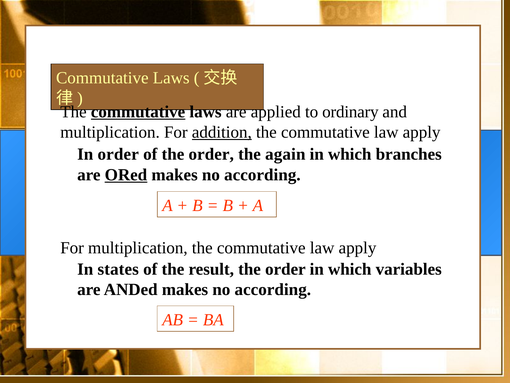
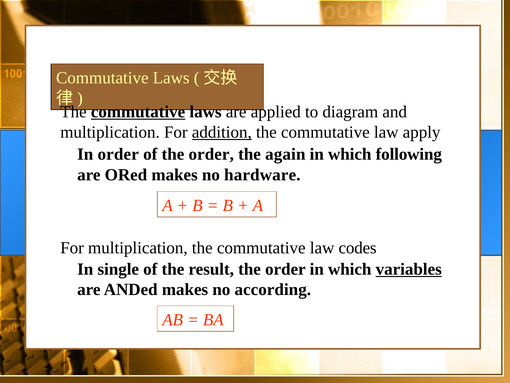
ordinary: ordinary -> diagram (350, 112)
branches: branches -> following (409, 154)
ORed underline: present -> none (126, 175)
according: according -> hardware (262, 175)
apply: apply -> codes (358, 248)
states: states -> single (118, 269)
variables underline: none -> present (409, 269)
